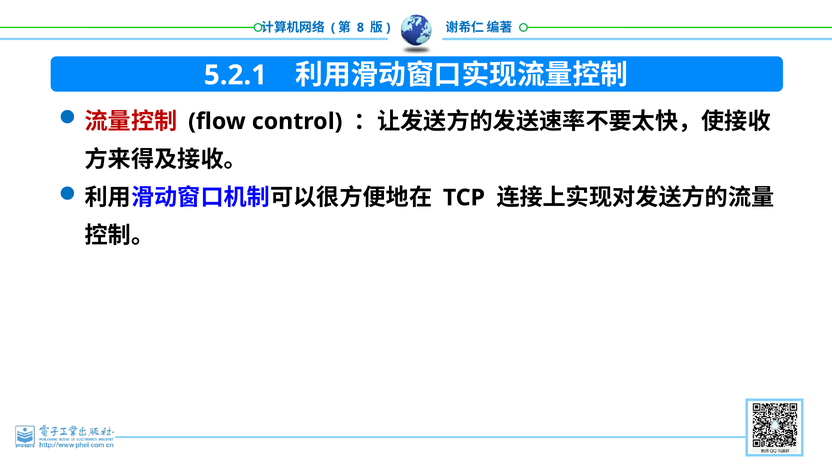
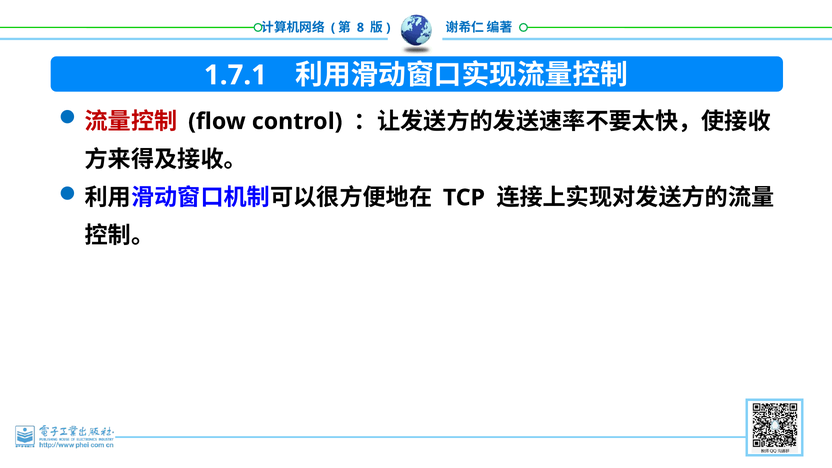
5.2.1: 5.2.1 -> 1.7.1 (235, 75)
